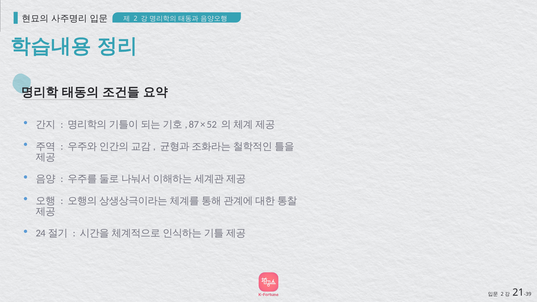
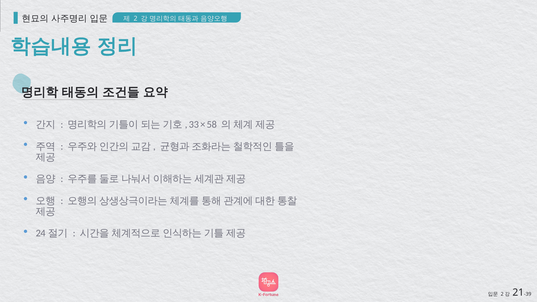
87: 87 -> 33 (194, 125)
52: 52 -> 58 (212, 125)
